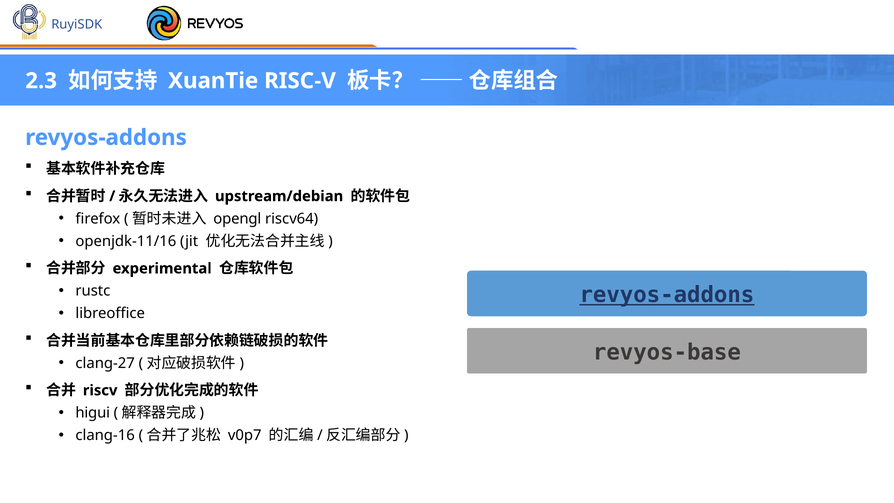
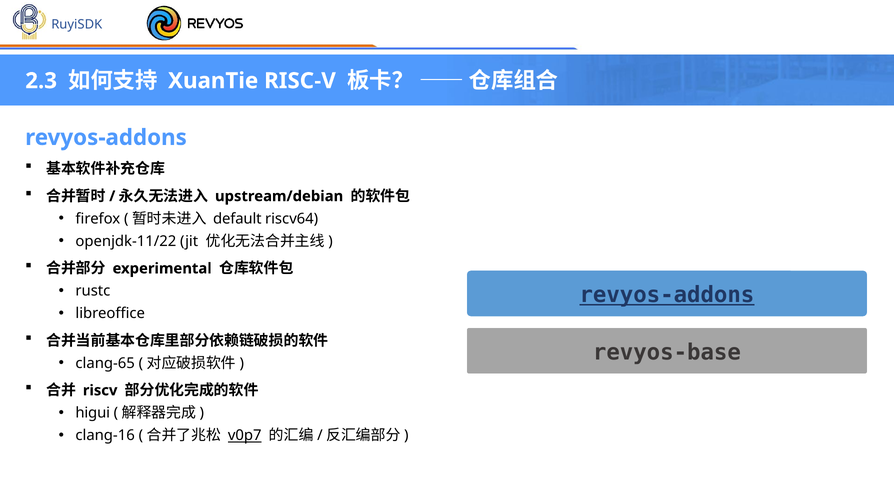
opengl: opengl -> default (237, 219)
openjdk-11/16: openjdk-11/16 -> openjdk-11/22 (126, 241)
clang-27: clang-27 -> clang-65 (105, 363)
v0p7 underline: none -> present (245, 435)
